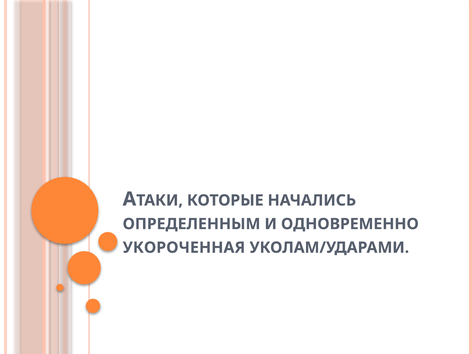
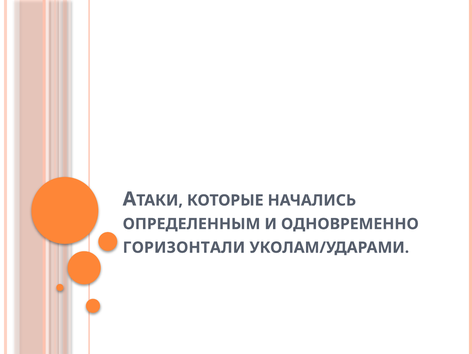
УКОРОЧЕННАЯ: УКОРОЧЕННАЯ -> ГОРИЗОНТАЛИ (184, 248)
